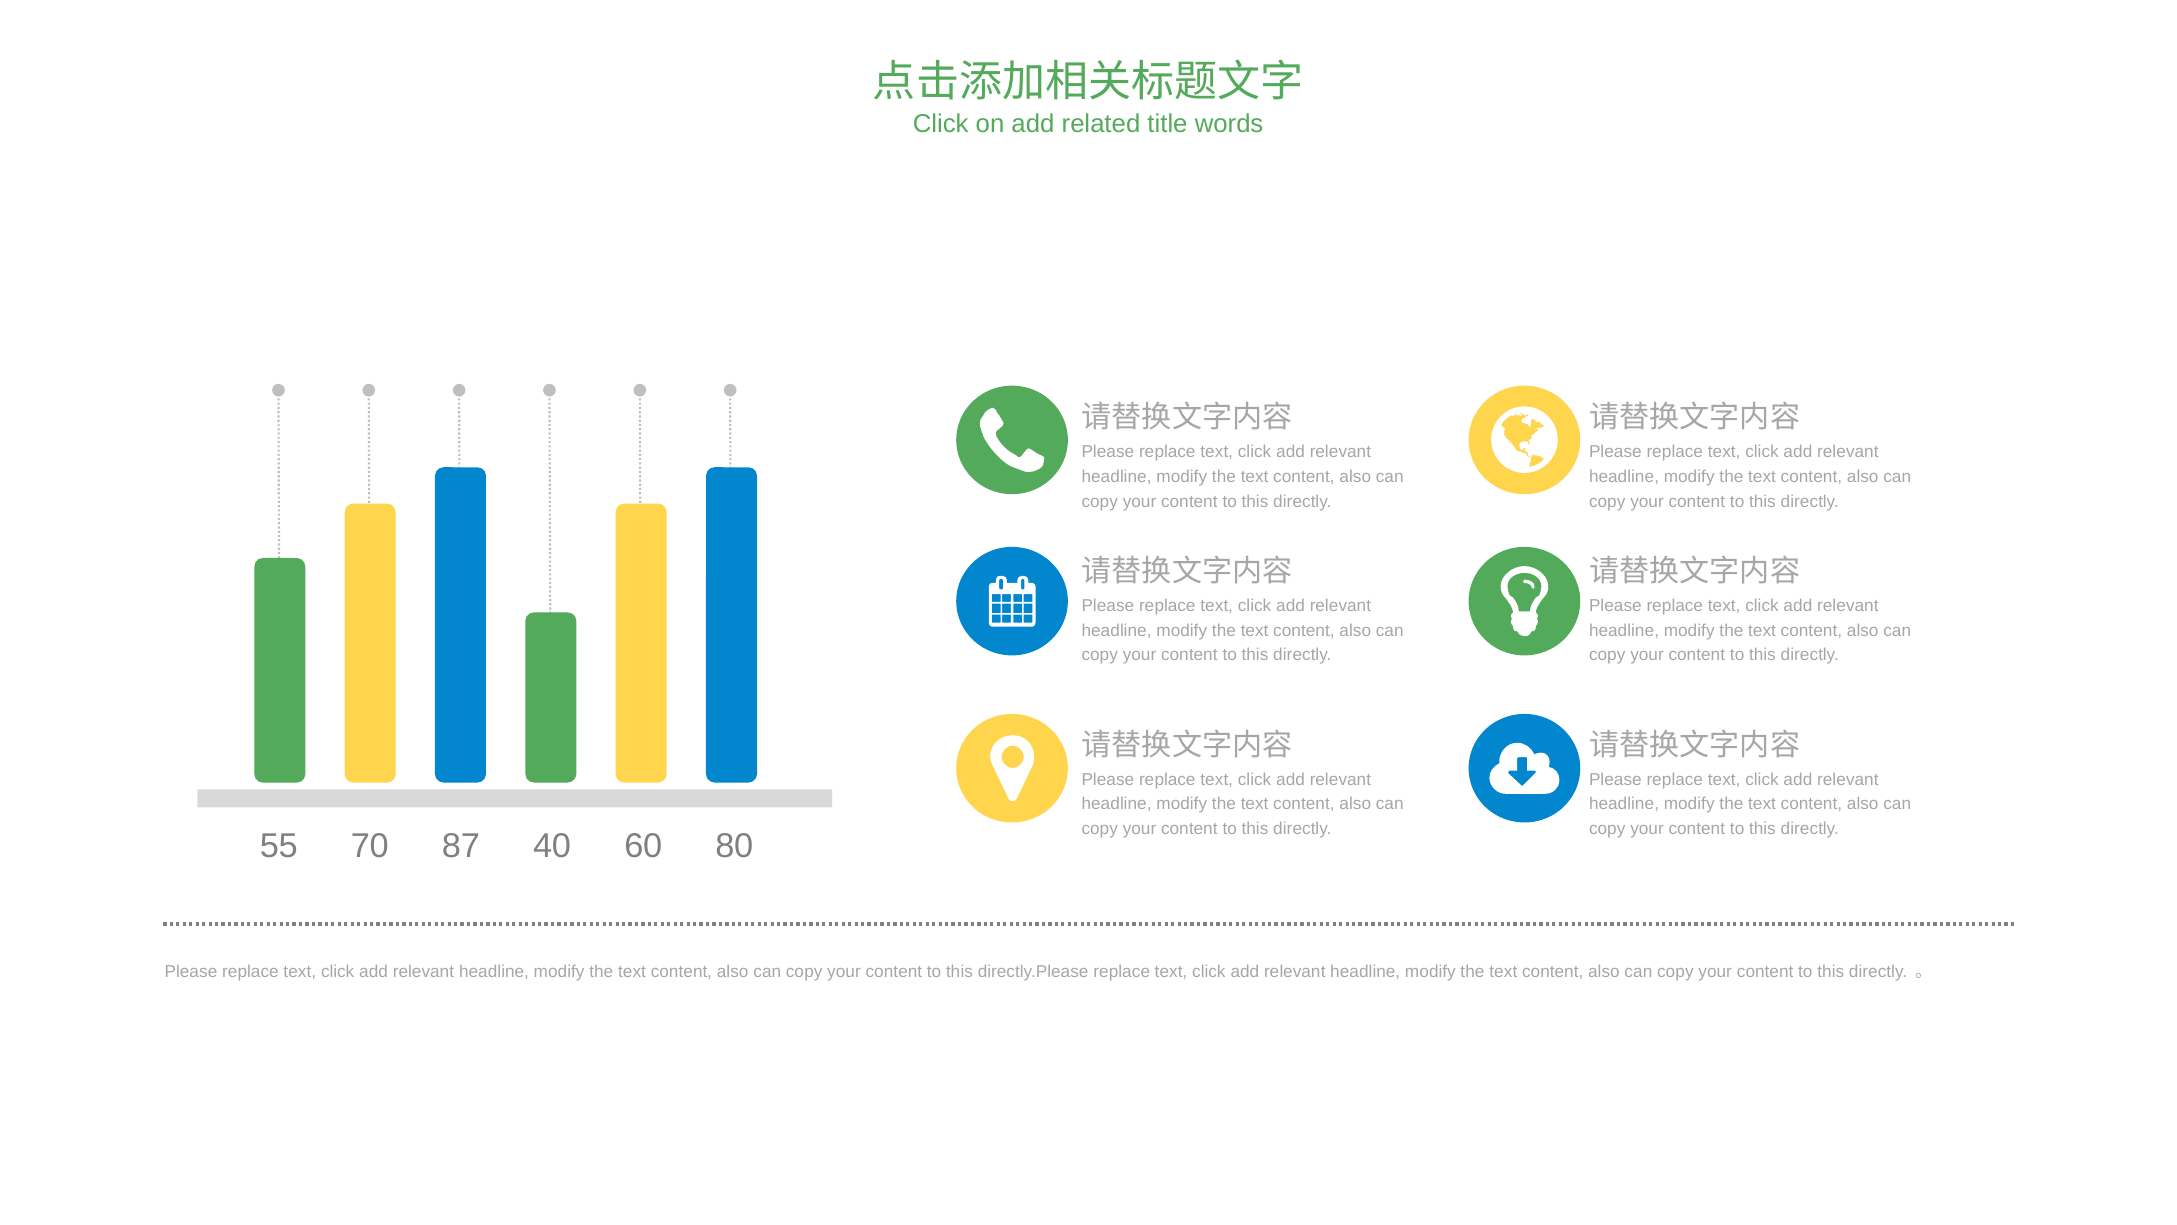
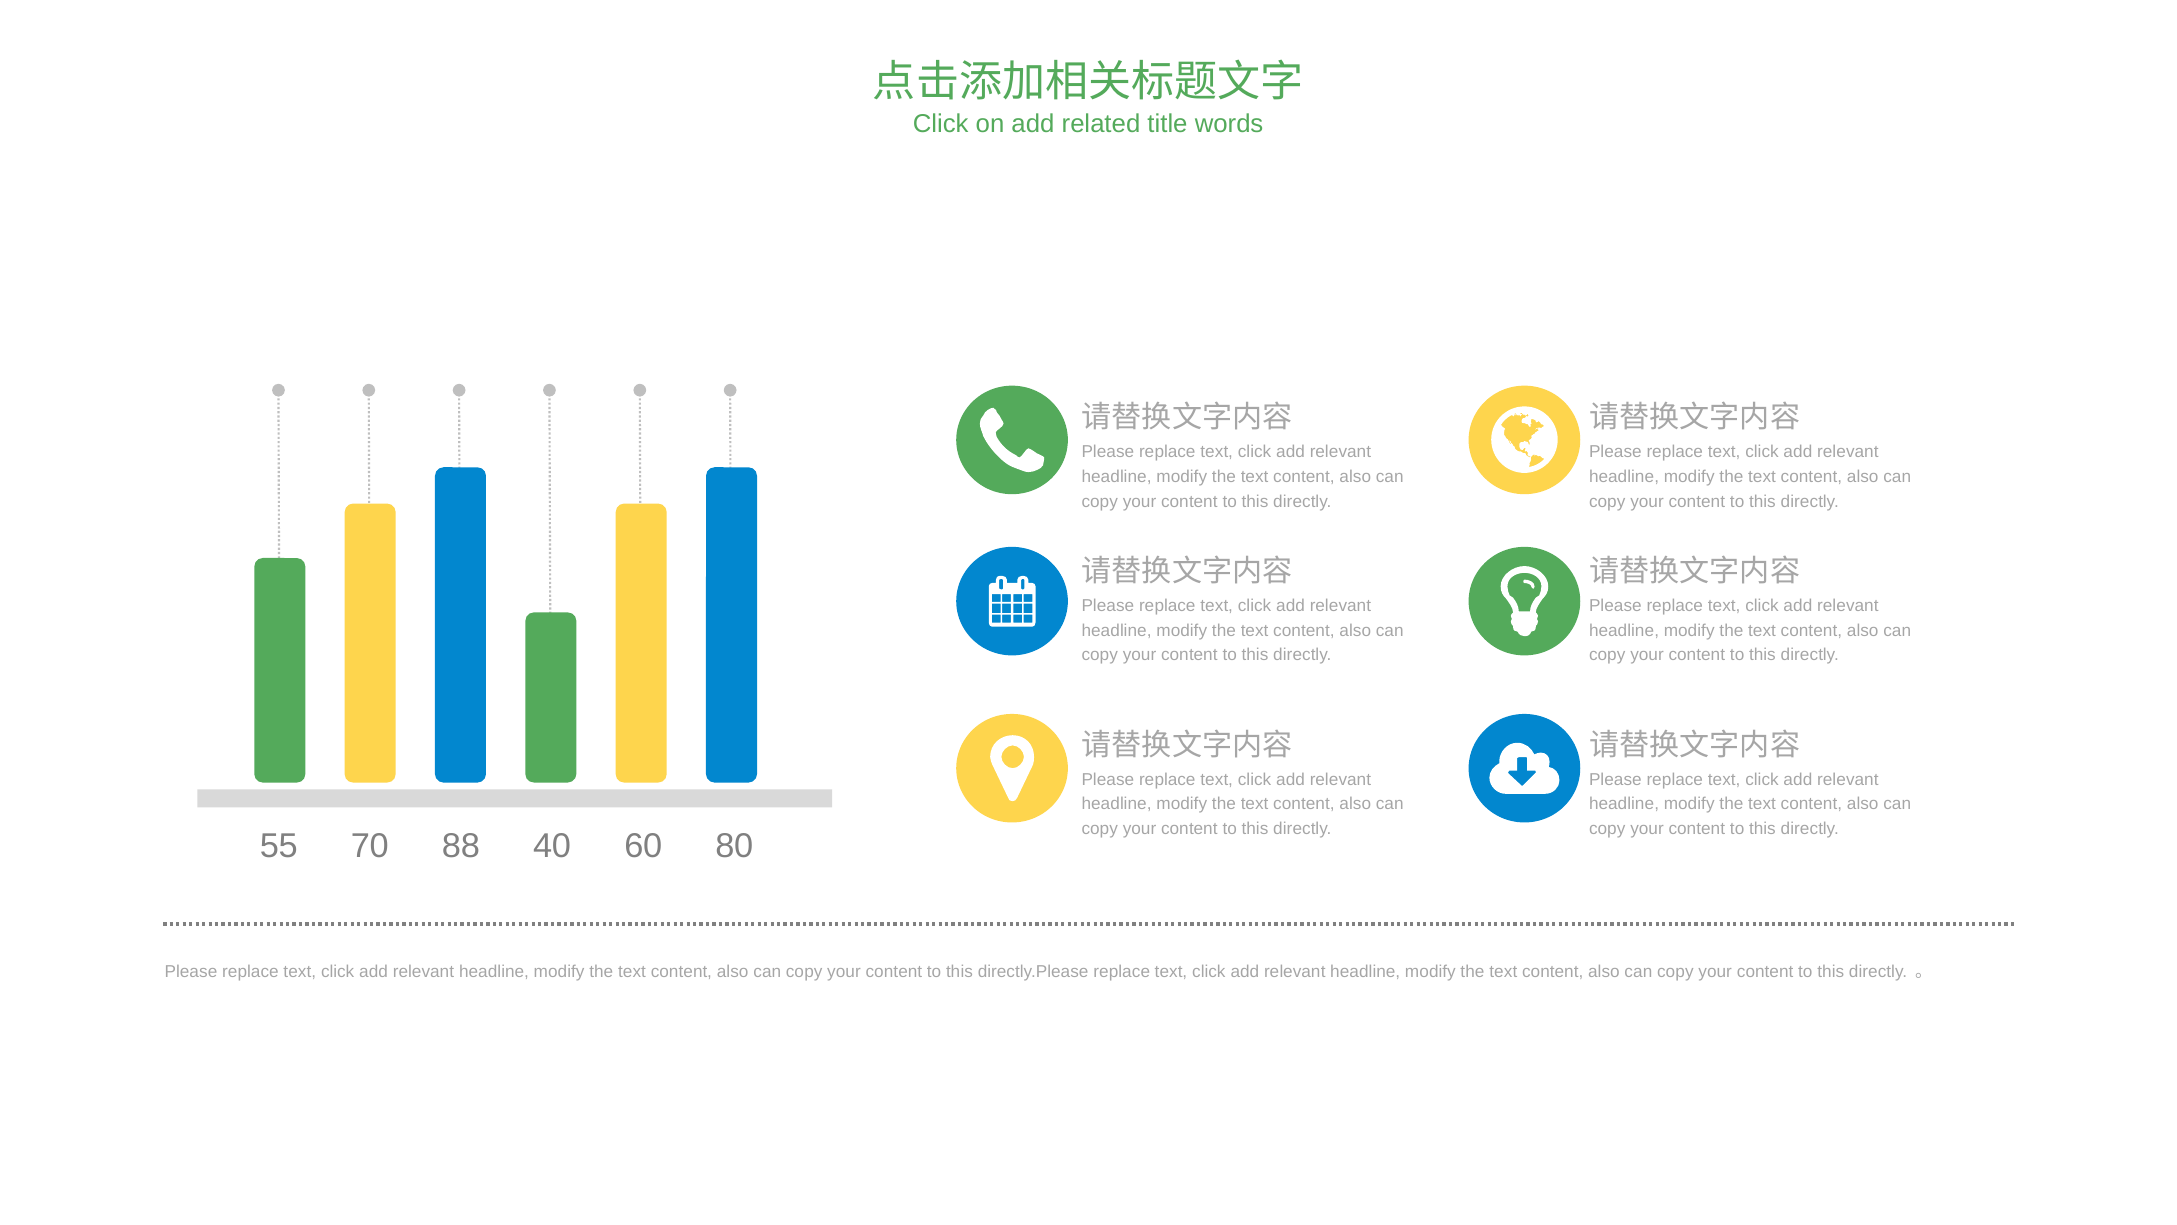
87: 87 -> 88 (461, 846)
